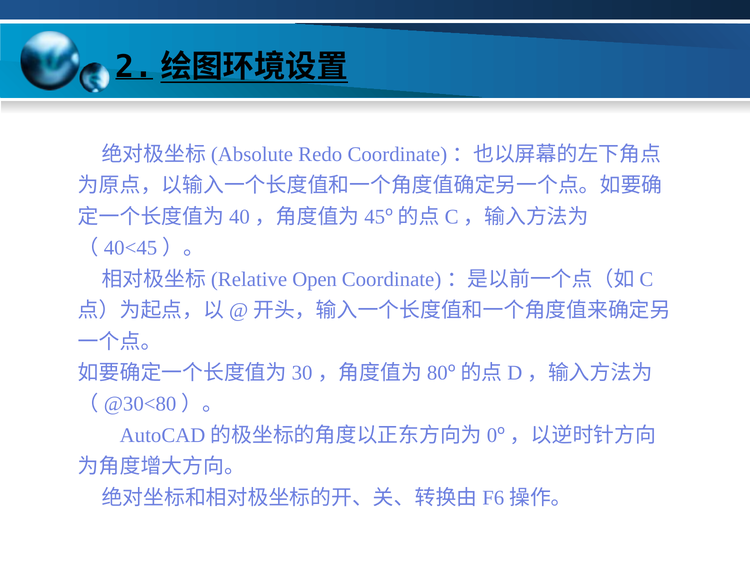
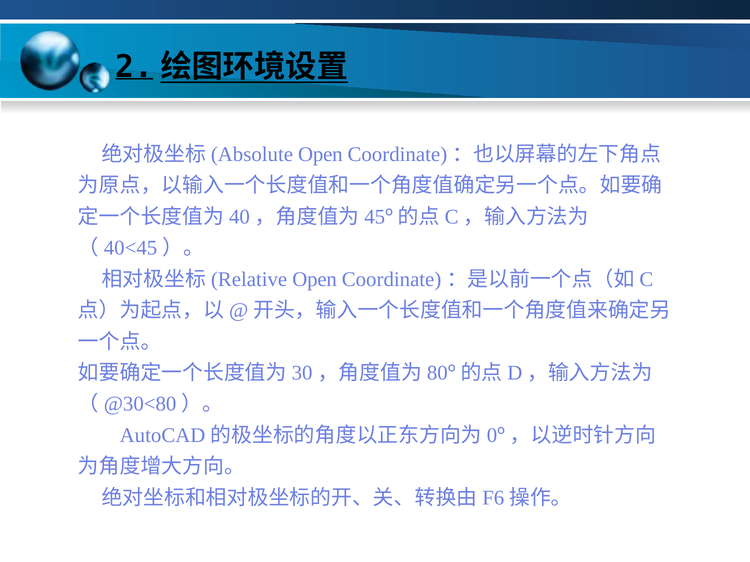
Redo: Redo -> Open (320, 155)
